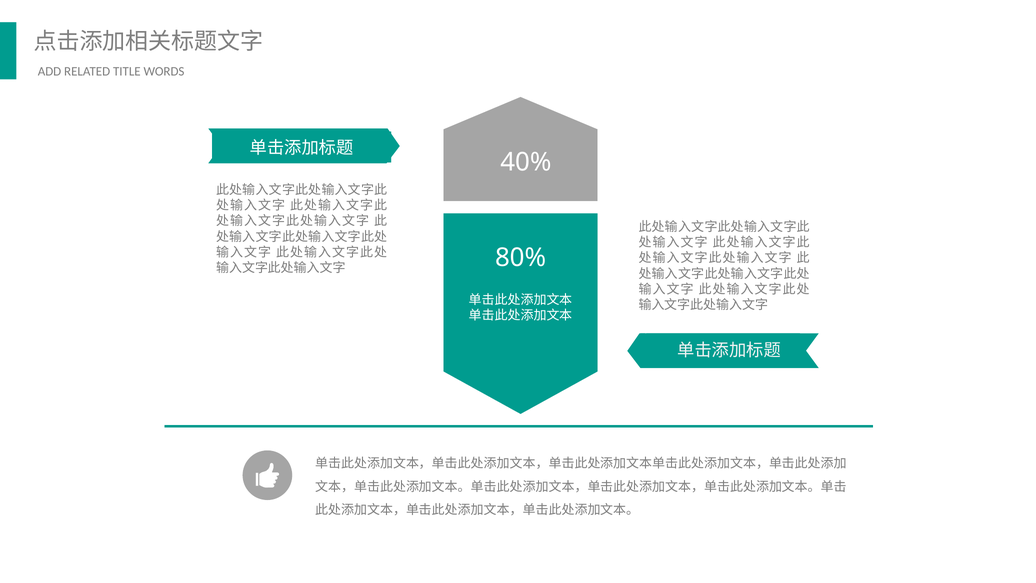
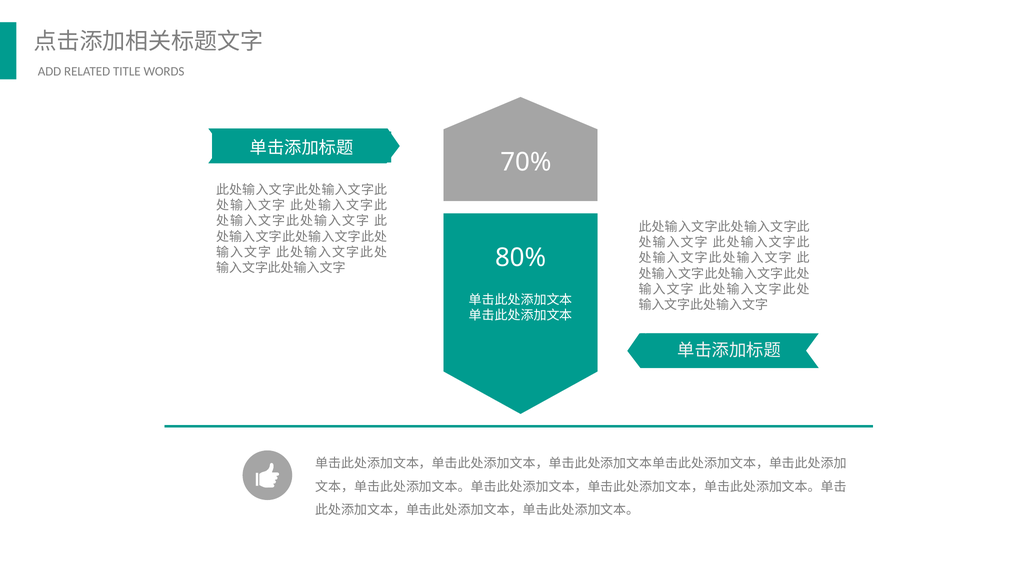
40%: 40% -> 70% (526, 162)
